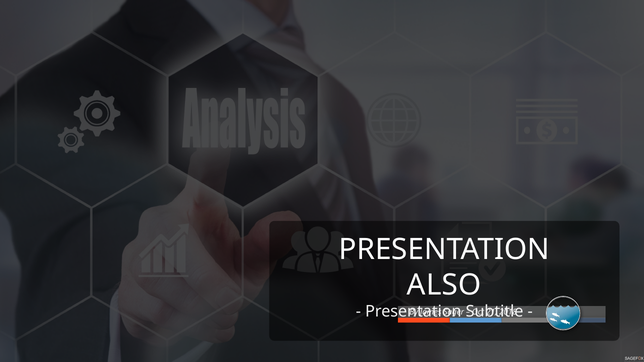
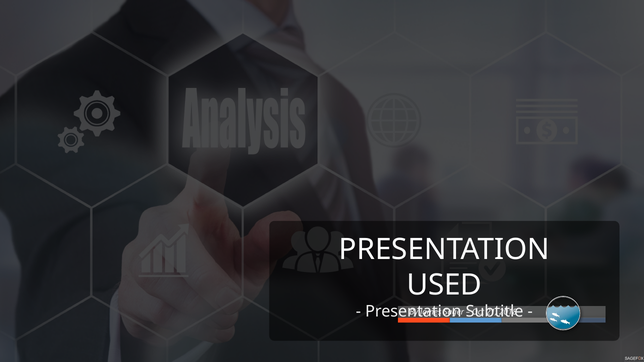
ALSO: ALSO -> USED (444, 285)
